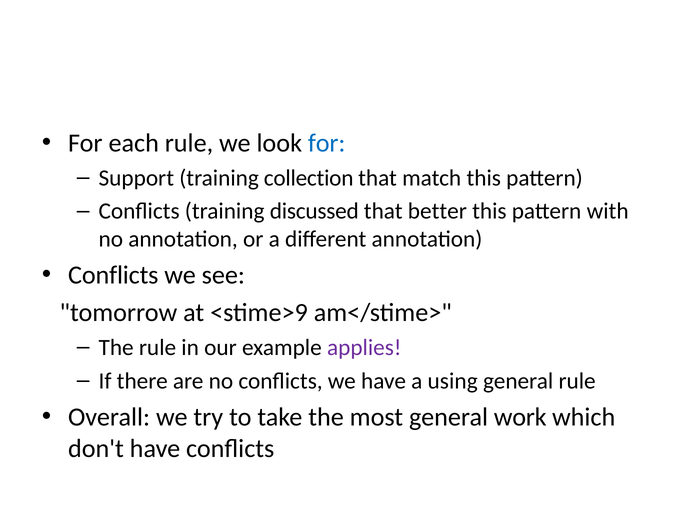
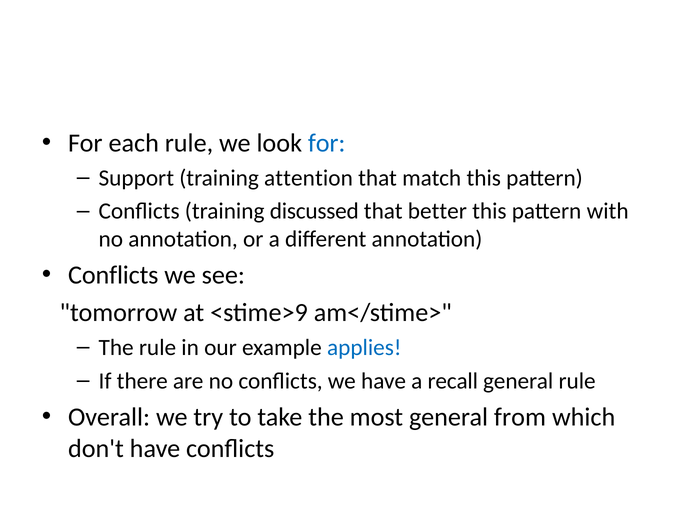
collection: collection -> attention (308, 178)
applies colour: purple -> blue (364, 348)
using: using -> recall (453, 381)
work: work -> from (520, 417)
